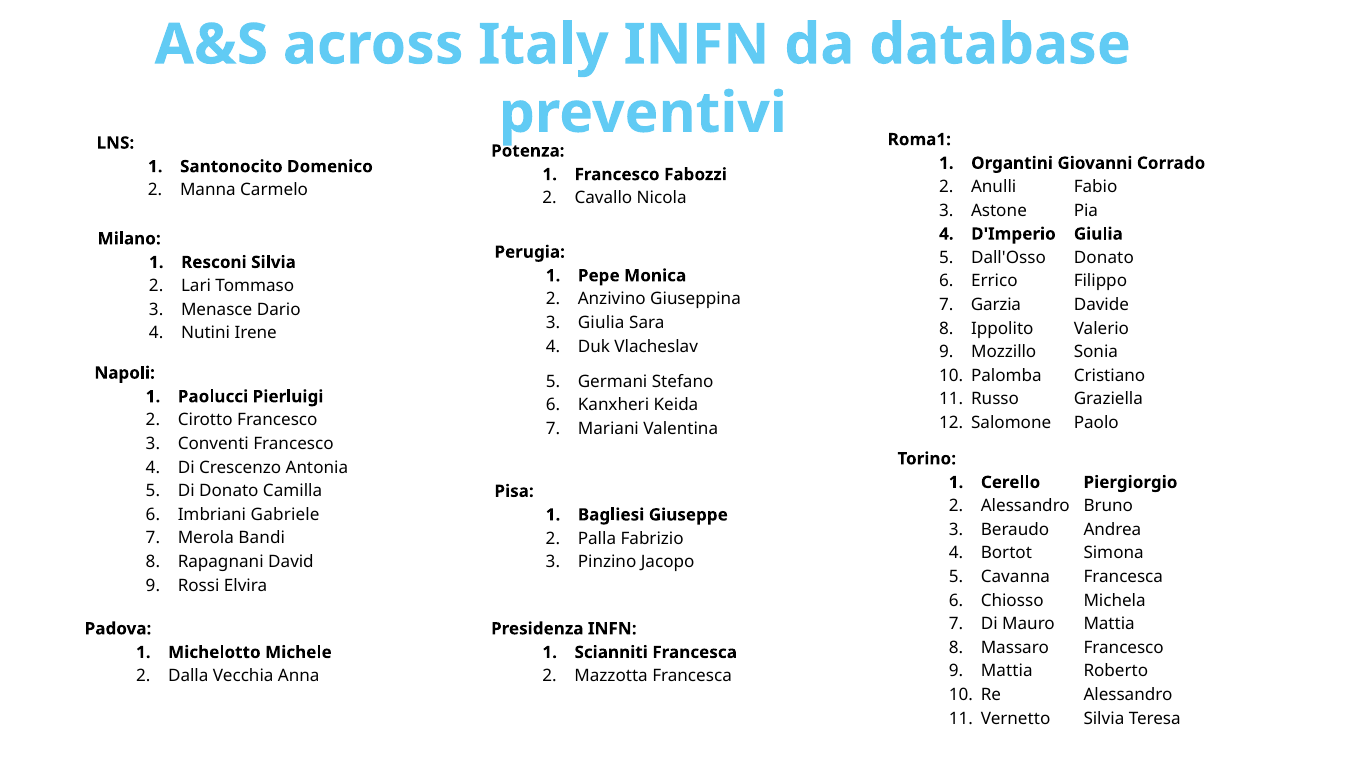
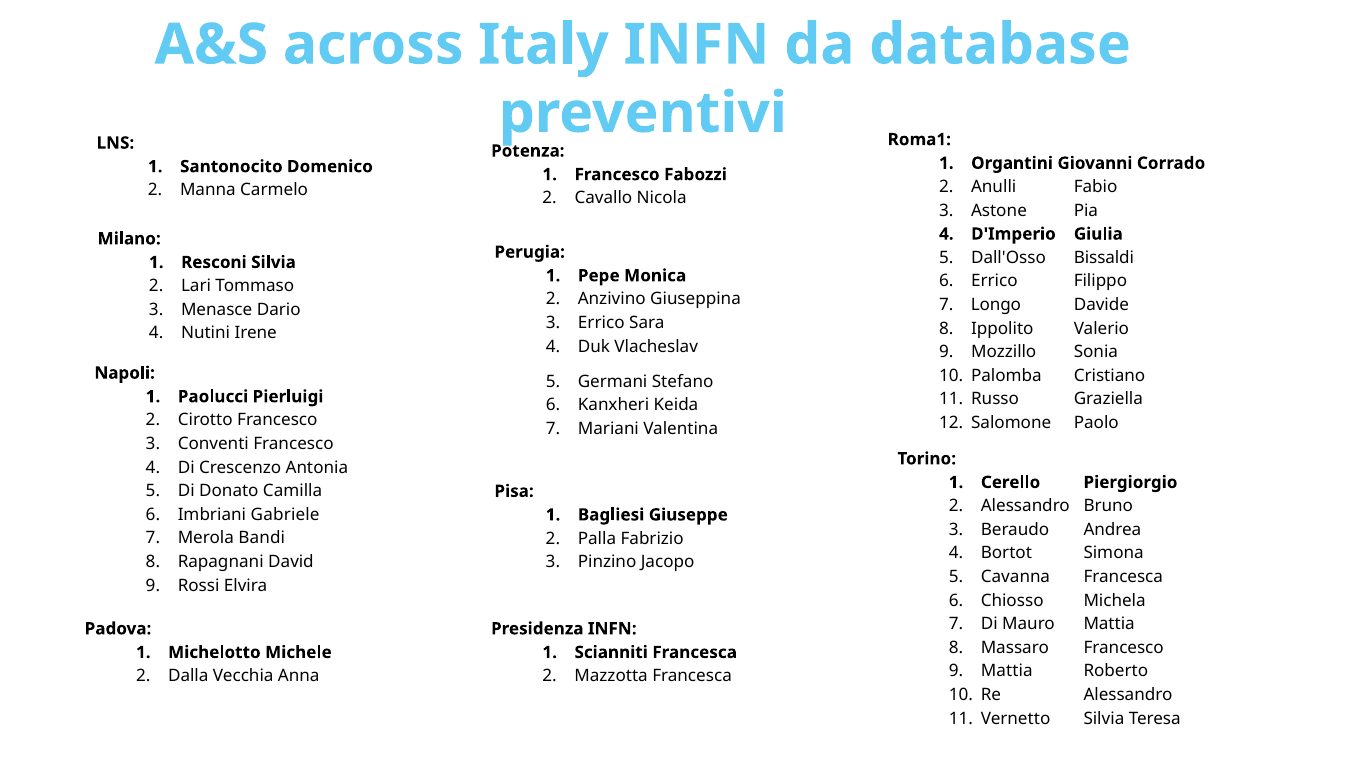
Dall'Osso Donato: Donato -> Bissaldi (1104, 258)
Garzia: Garzia -> Longo (996, 305)
Giulia: Giulia -> Errico (601, 323)
